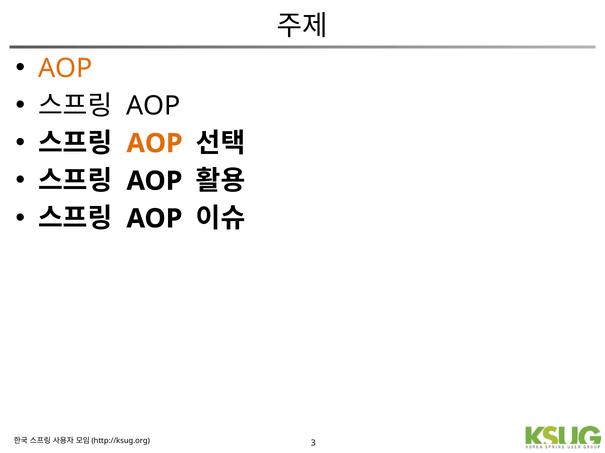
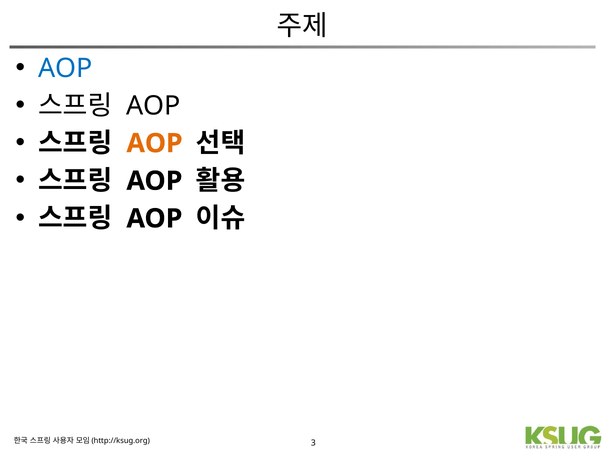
AOP colour: orange -> blue (65, 68)
